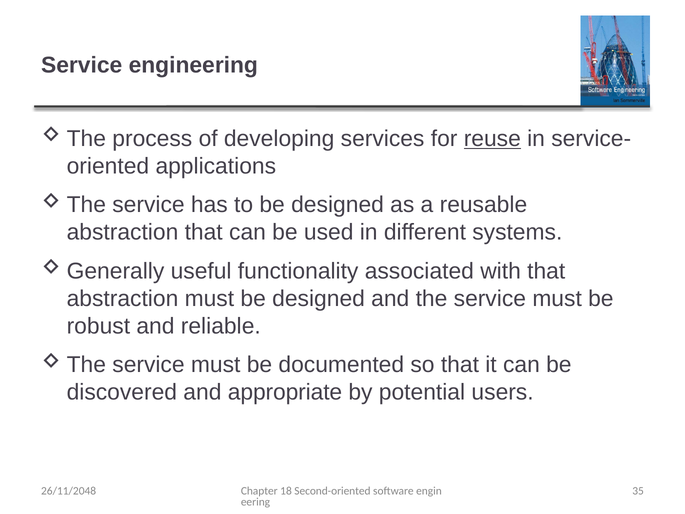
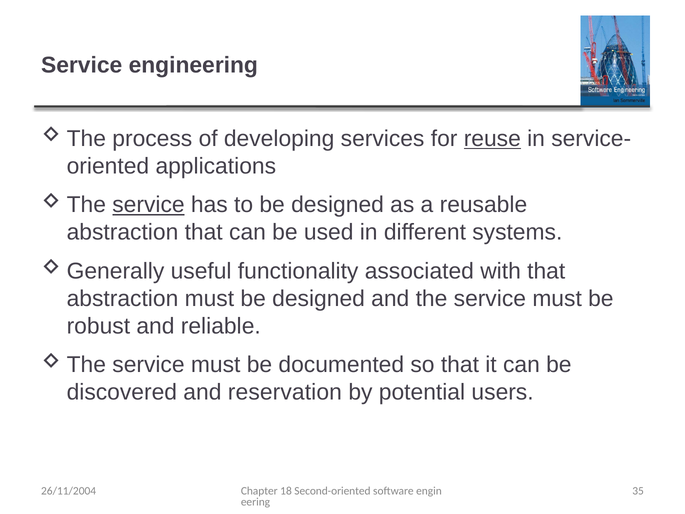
service underline: none -> present (148, 205)
appropriate: appropriate -> reservation (285, 392)
26/11/2048: 26/11/2048 -> 26/11/2004 (69, 491)
